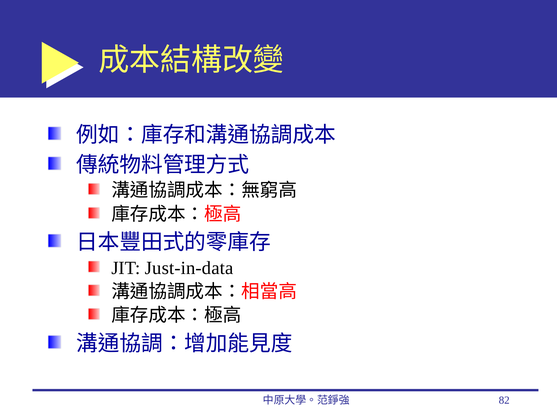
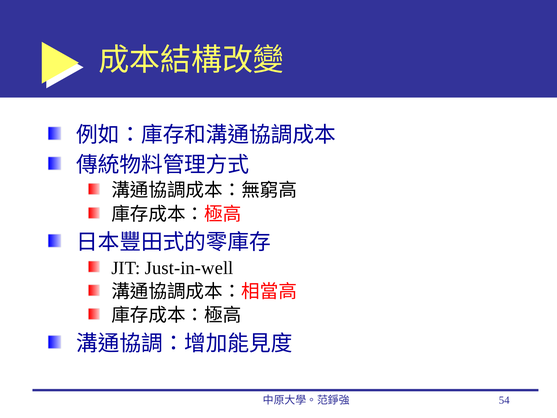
Just-in-data: Just-in-data -> Just-in-well (189, 268)
82: 82 -> 54 (504, 400)
